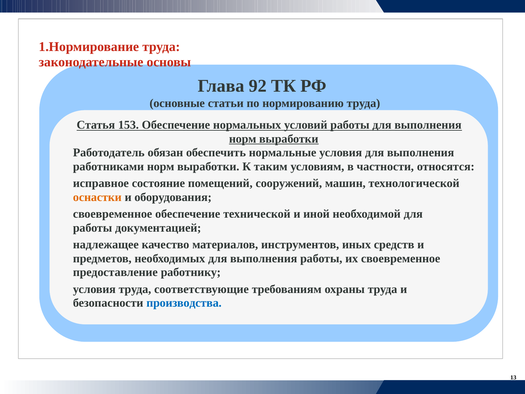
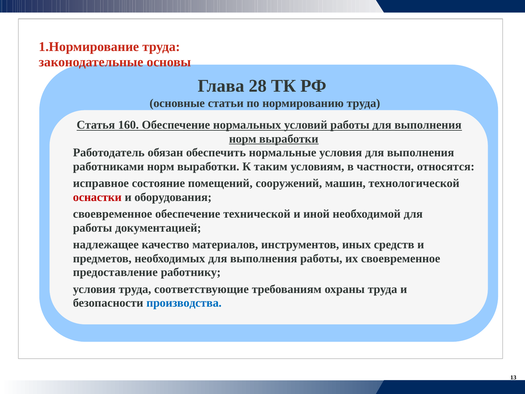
92: 92 -> 28 (258, 86)
153: 153 -> 160 (128, 125)
оснастки colour: orange -> red (97, 197)
